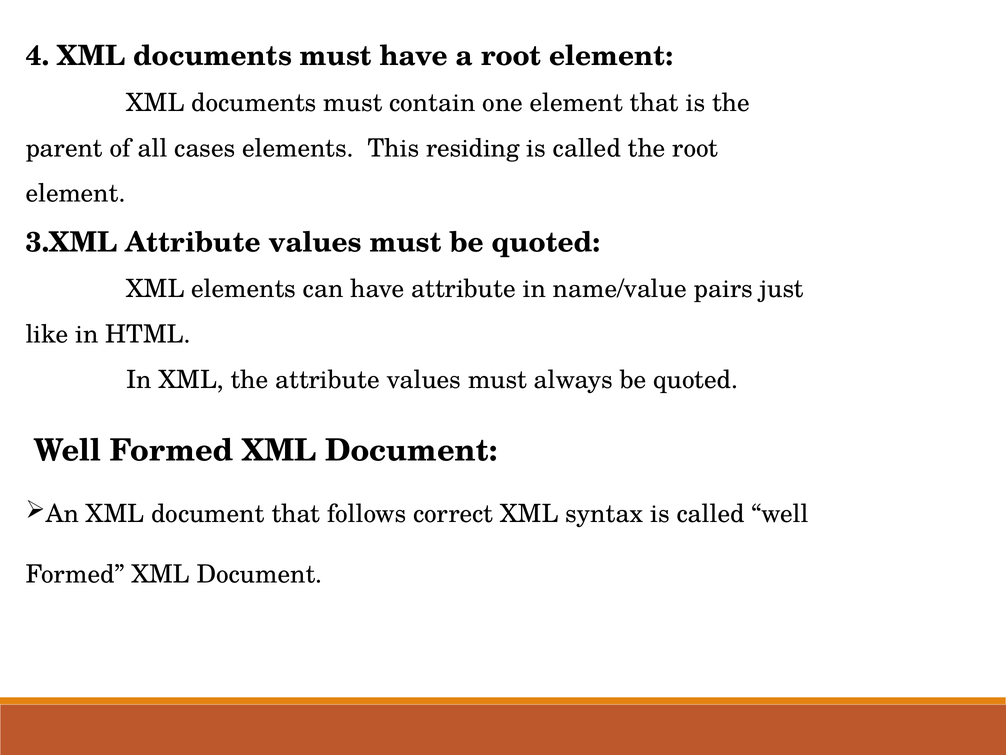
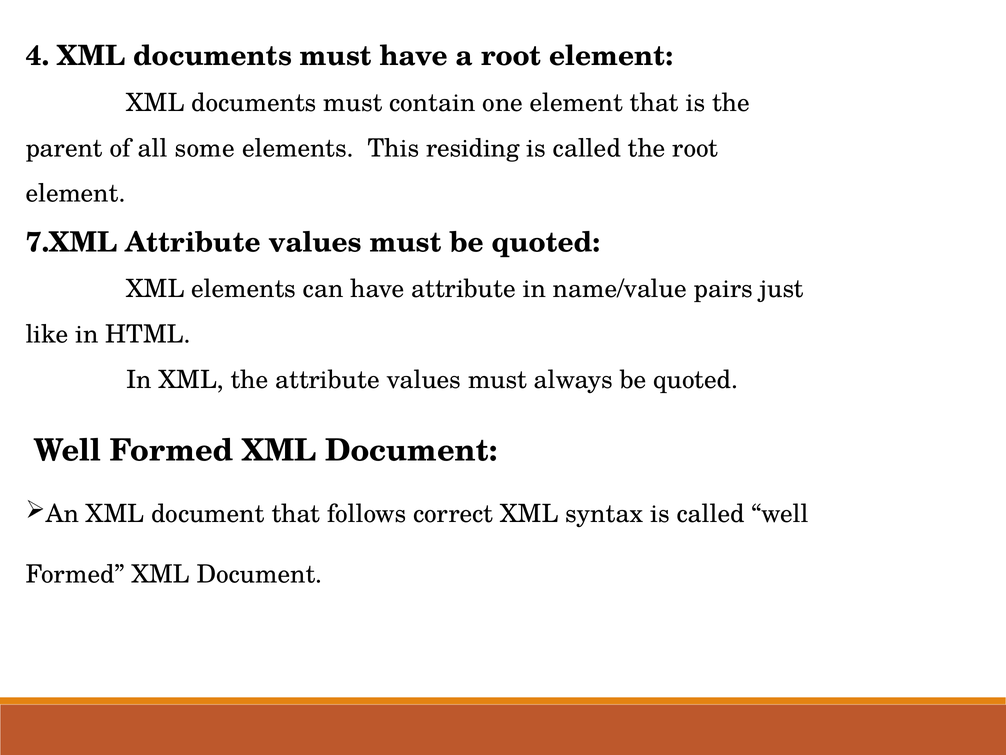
cases: cases -> some (205, 148)
3.XML: 3.XML -> 7.XML (71, 242)
